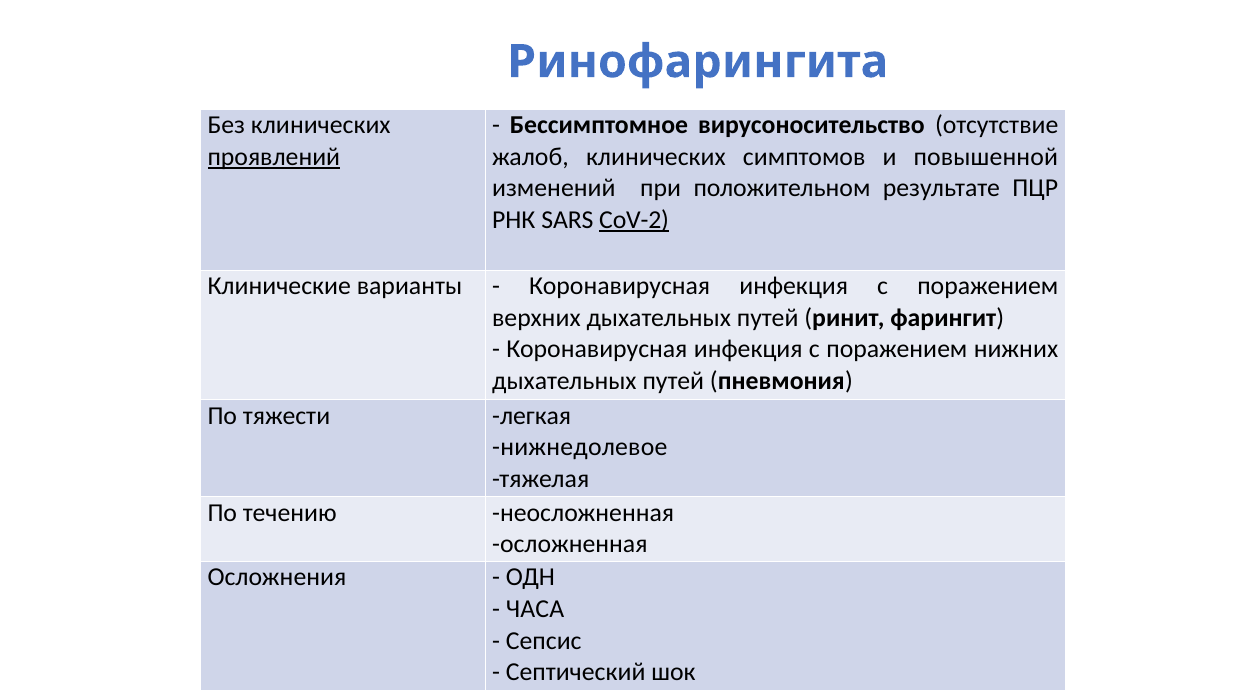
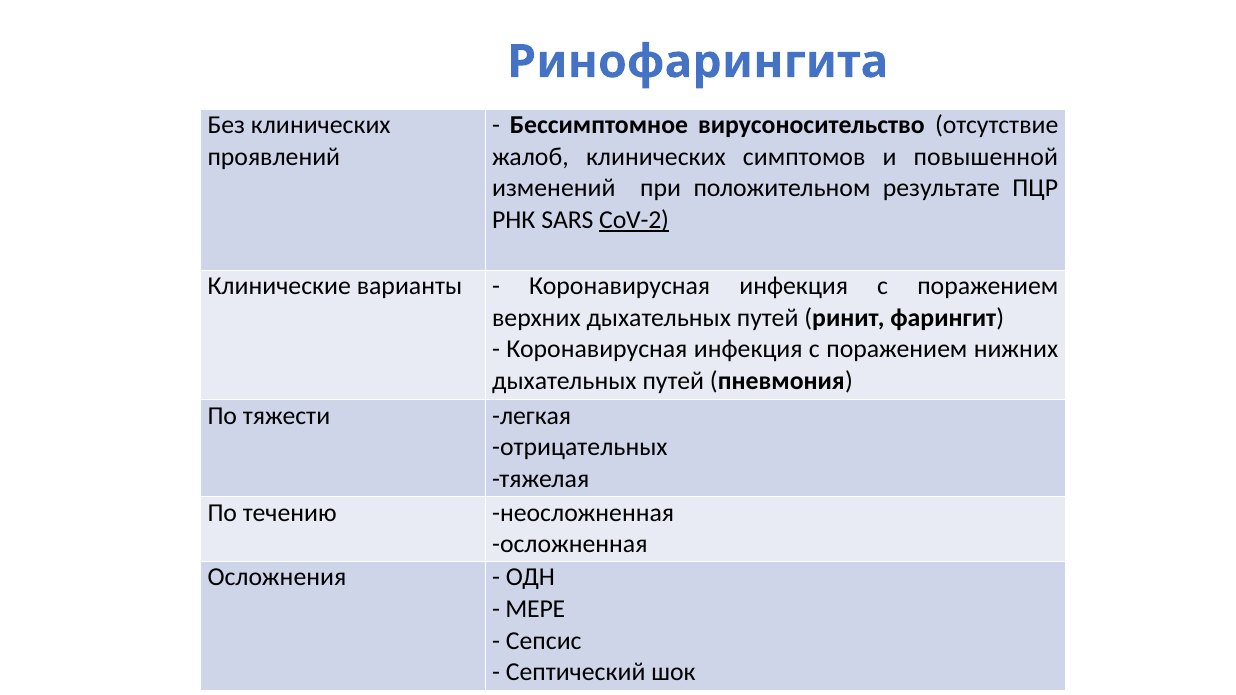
проявлений underline: present -> none (274, 157)
нижнедолевое: нижнедолевое -> отрицательных (580, 447)
ЧАСА: ЧАСА -> МЕРЕ (535, 609)
